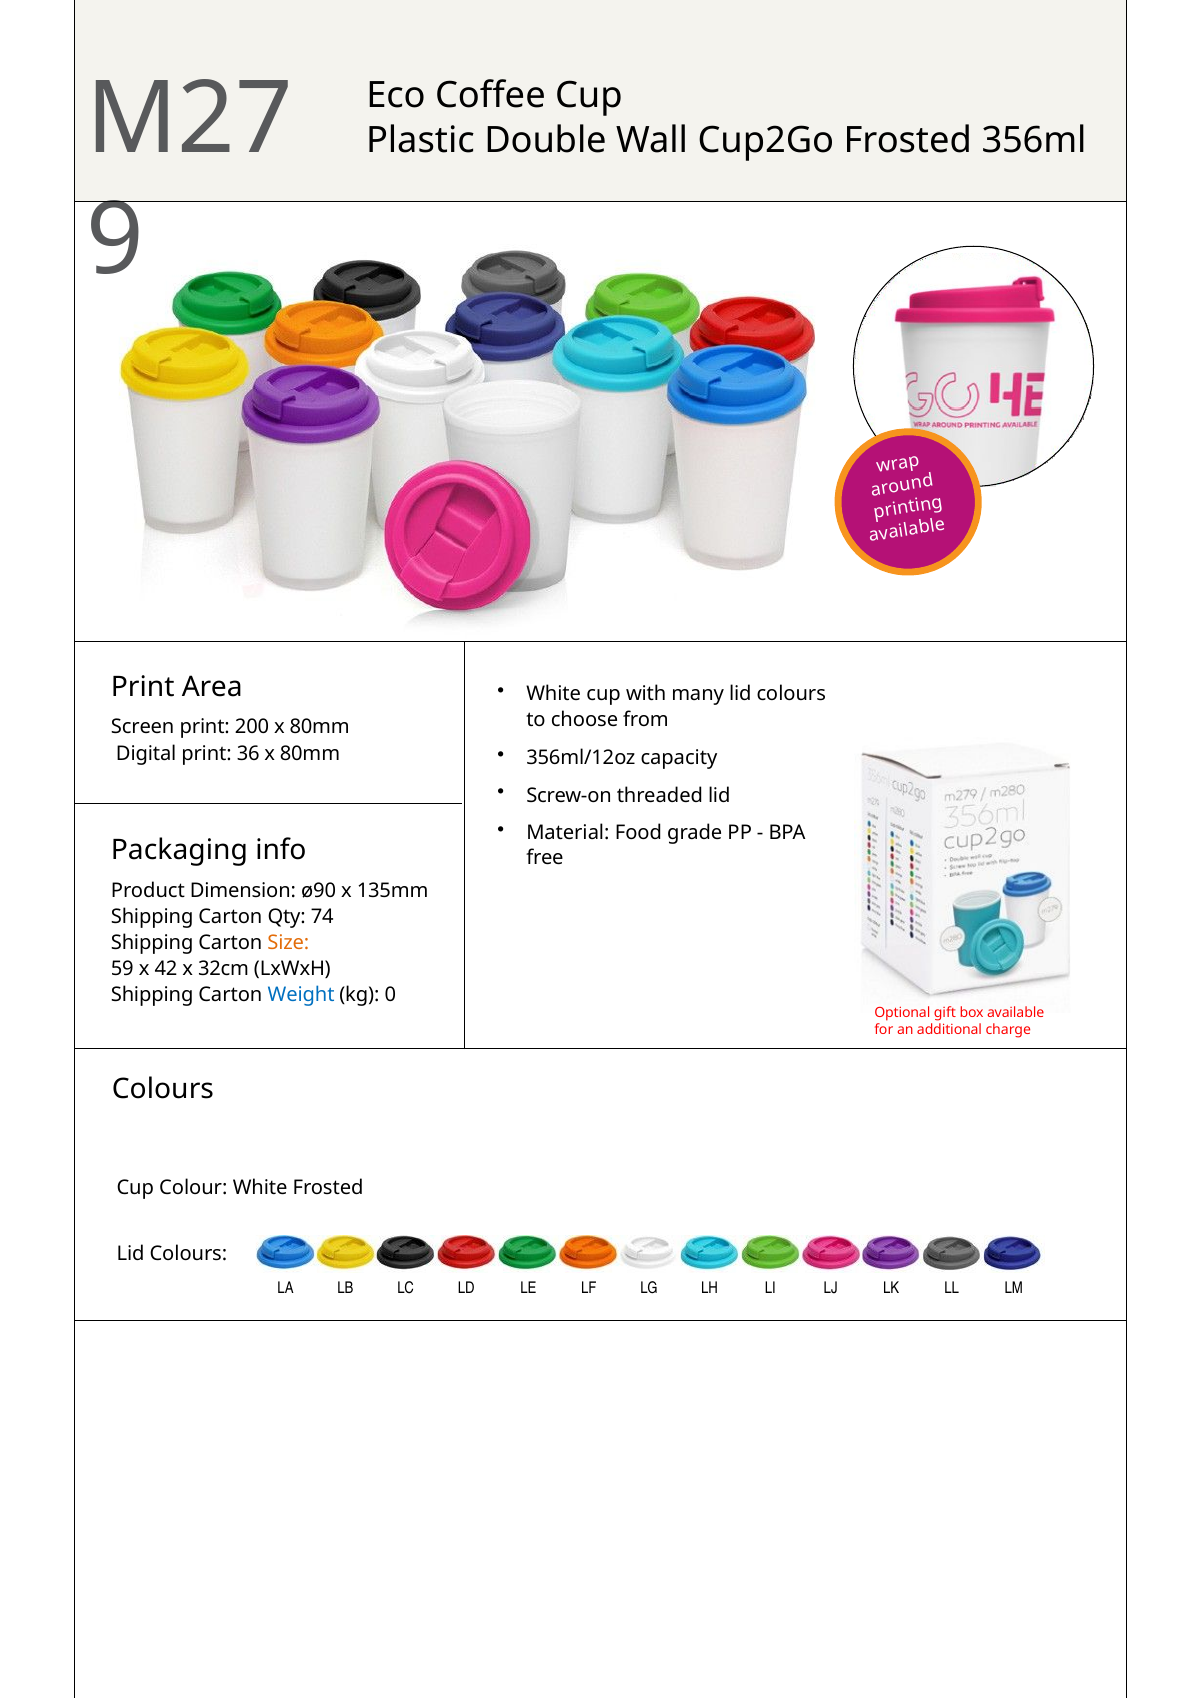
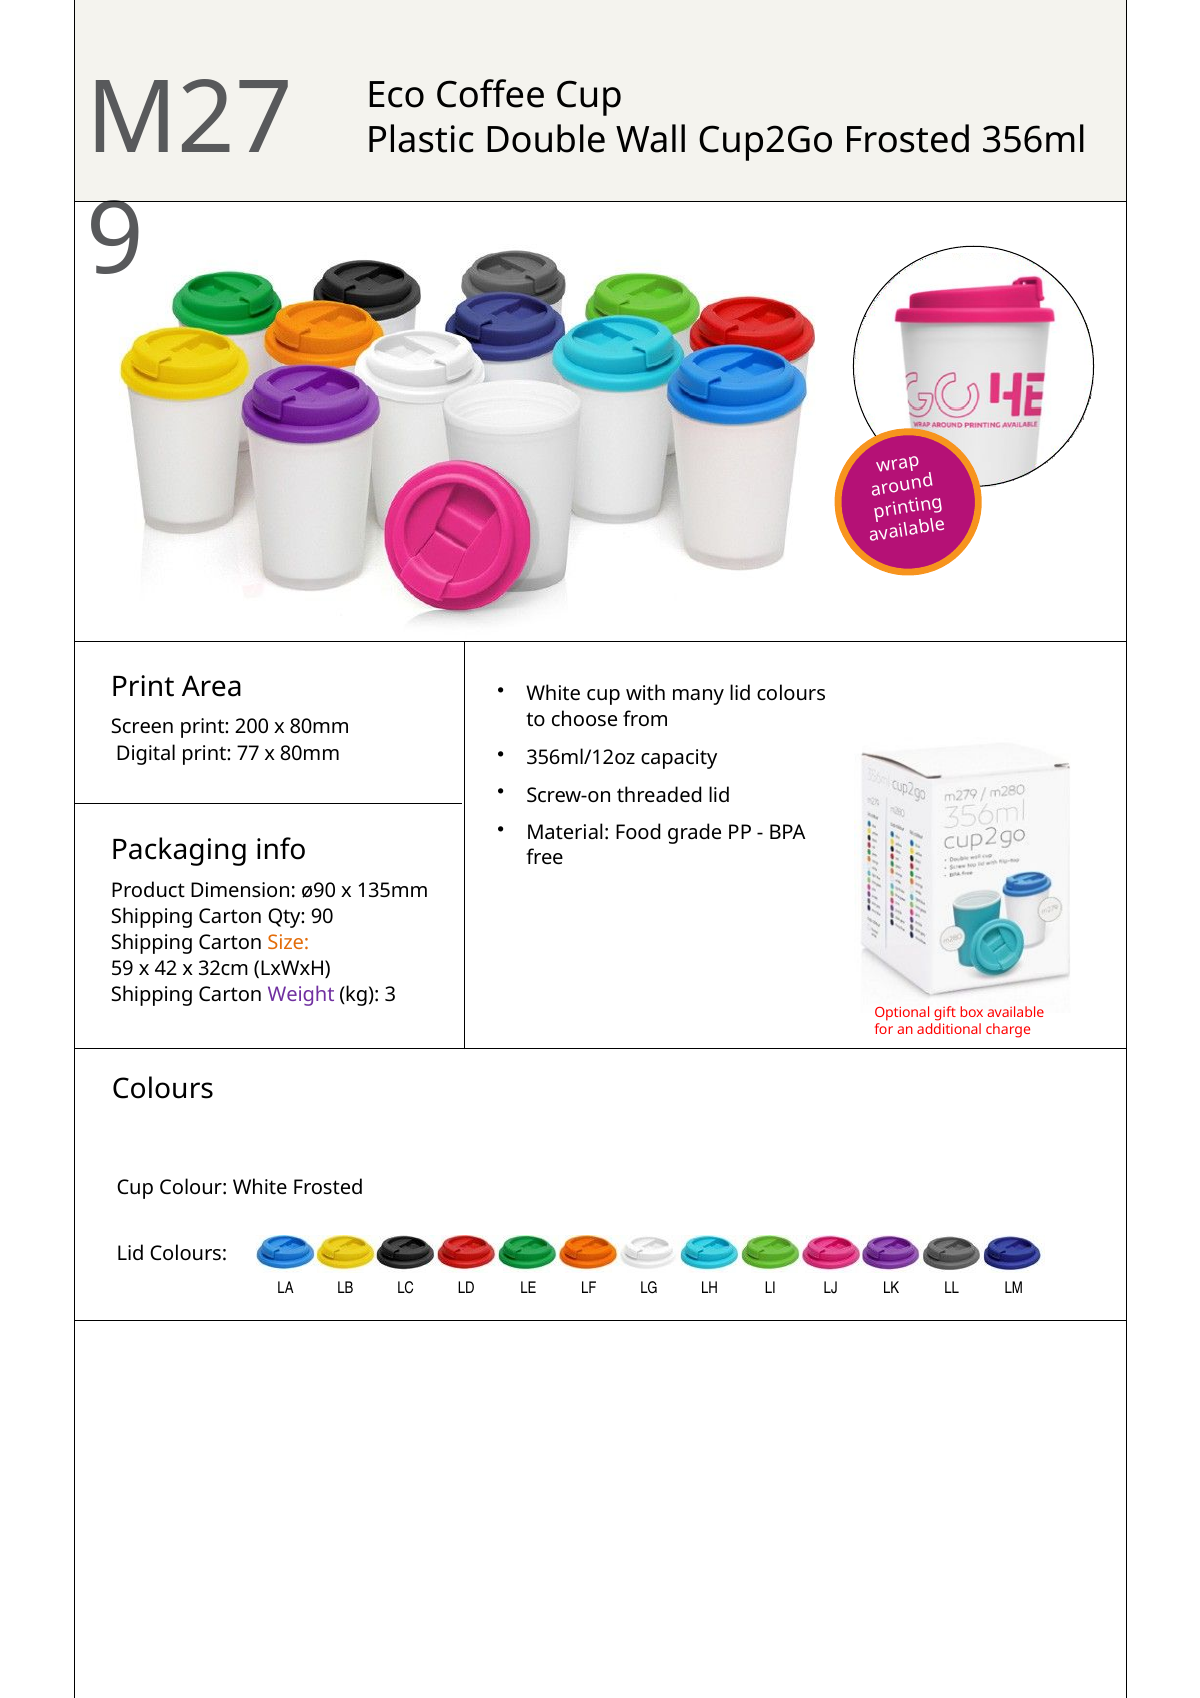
36: 36 -> 77 (248, 753)
74: 74 -> 90 (322, 917)
Weight colour: blue -> purple (301, 995)
0: 0 -> 3 (390, 995)
